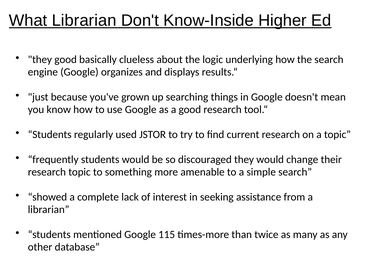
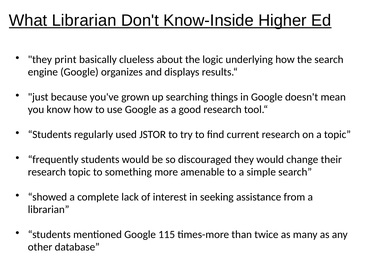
they good: good -> print (66, 59)
